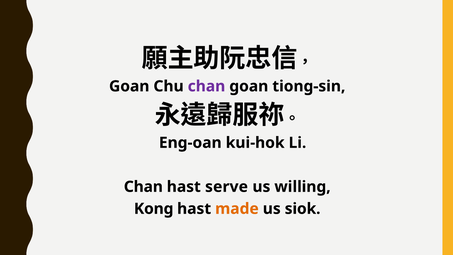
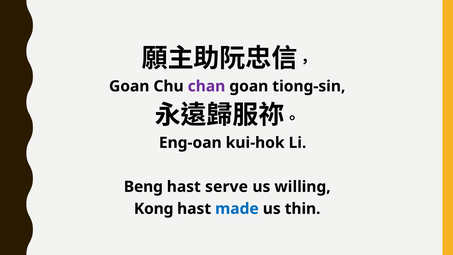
Chan: Chan -> Beng (143, 187)
made colour: orange -> blue (237, 209)
siok: siok -> thin (303, 209)
